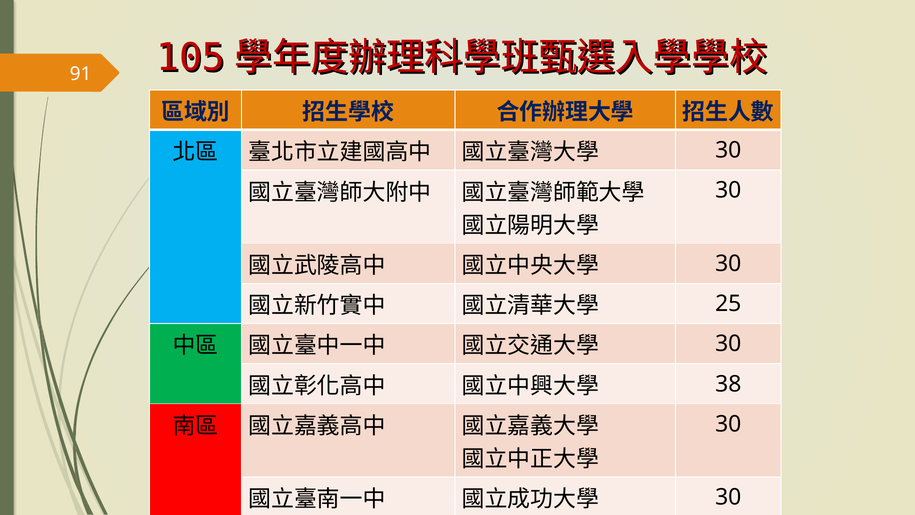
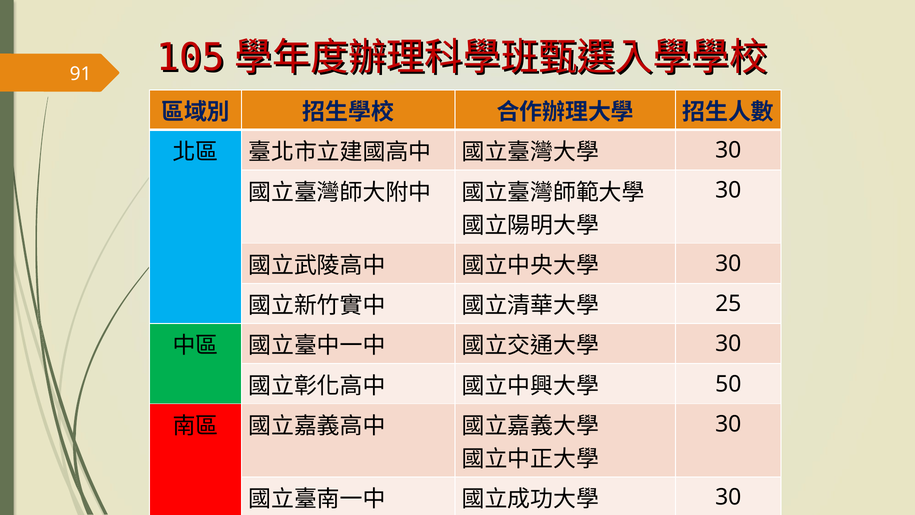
38: 38 -> 50 (728, 384)
